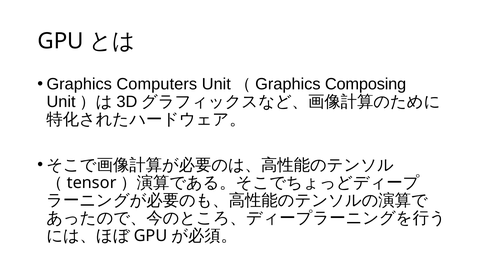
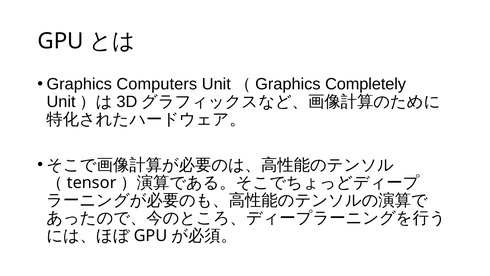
Composing: Composing -> Completely (366, 84)
